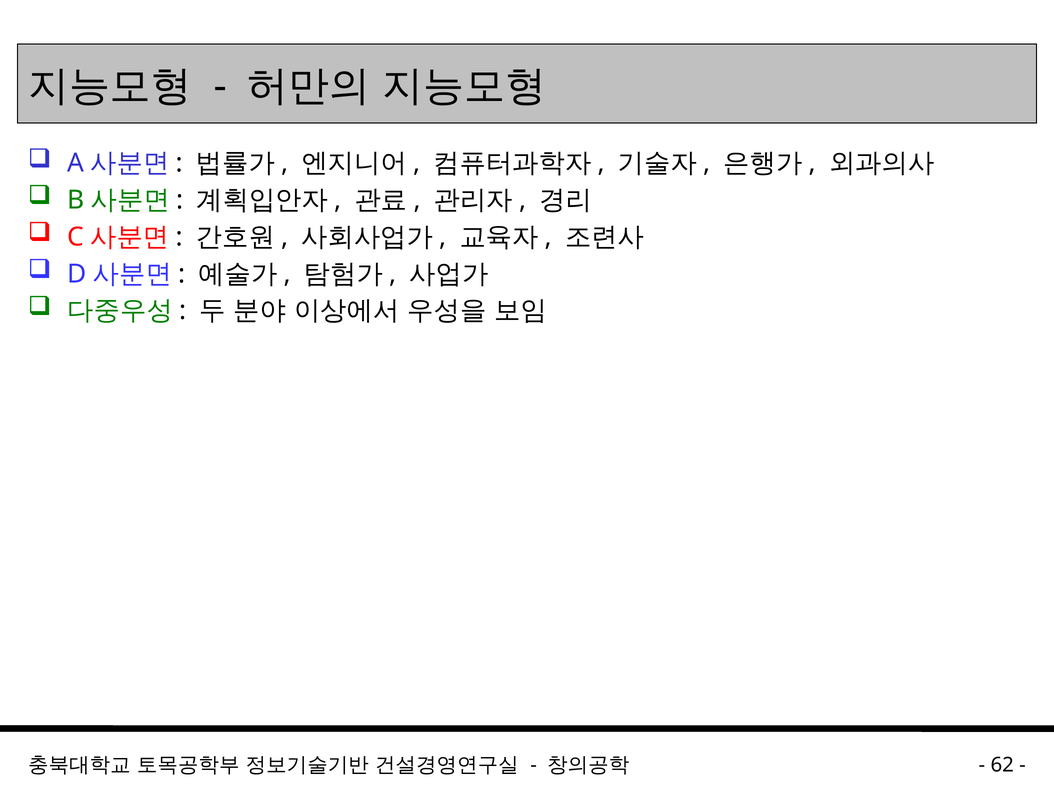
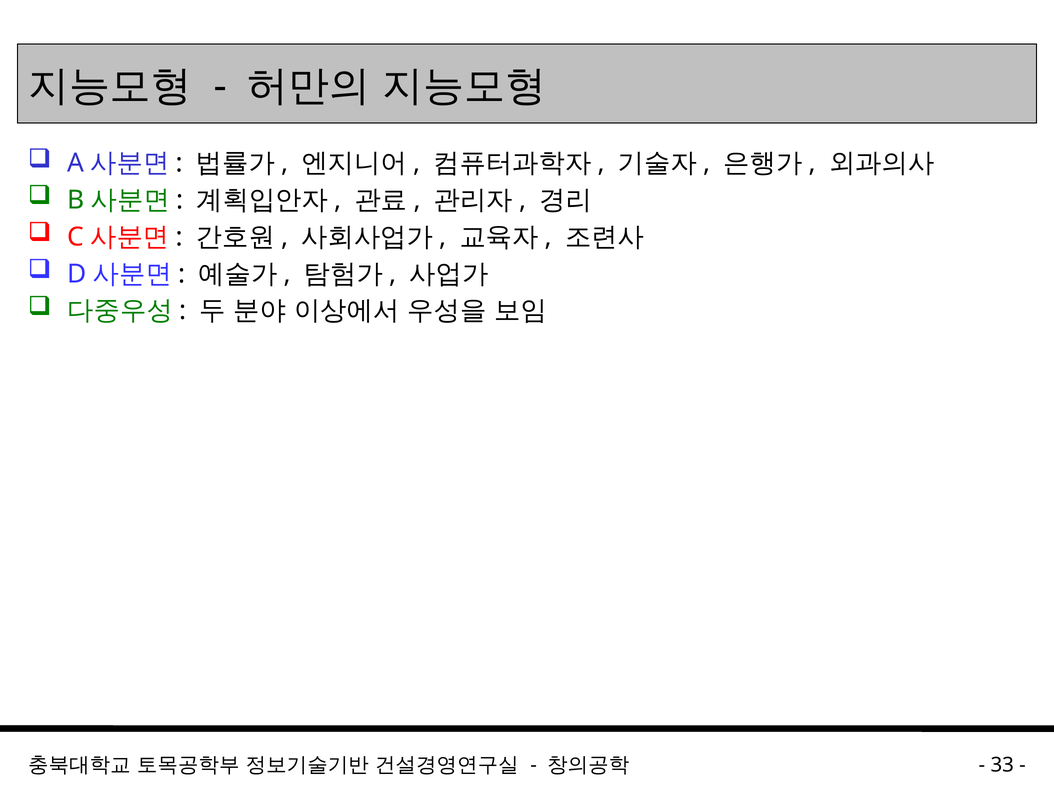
62: 62 -> 33 (1002, 766)
